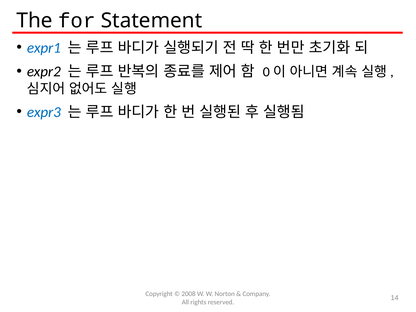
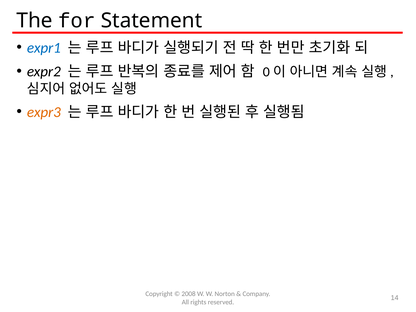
expr3 colour: blue -> orange (44, 112)
